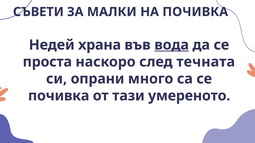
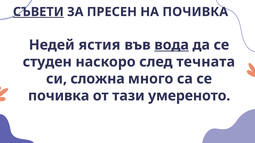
СЪВЕТИ underline: none -> present (38, 12)
МАЛКИ: МАЛКИ -> ПРЕСЕН (112, 12)
храна: храна -> ястия (99, 45)
проста: проста -> студен (47, 62)
опрани: опрани -> сложна (98, 79)
